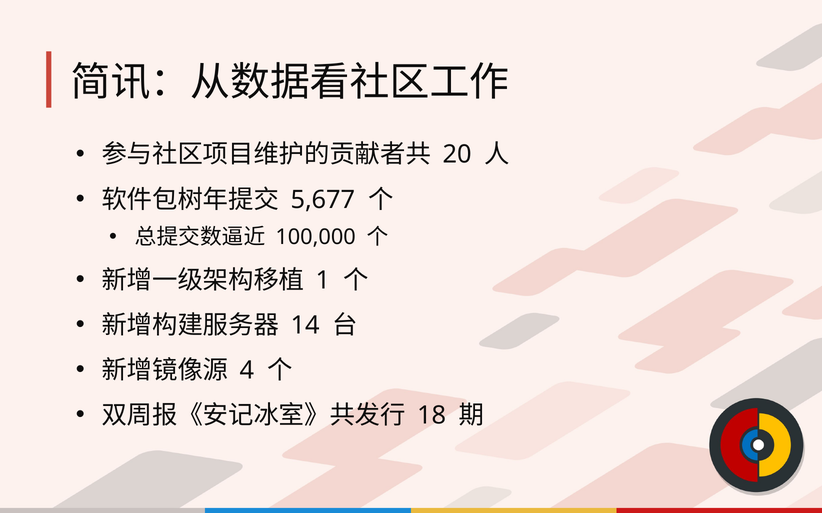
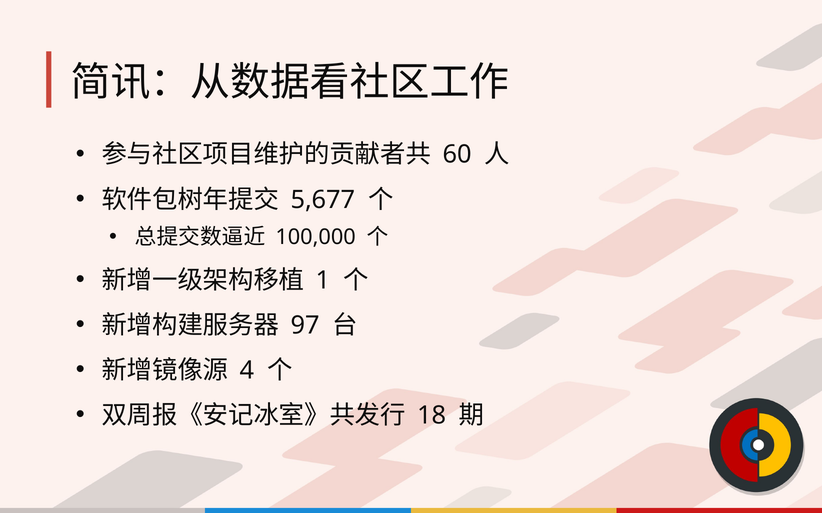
20: 20 -> 60 (457, 155)
14: 14 -> 97 (305, 326)
